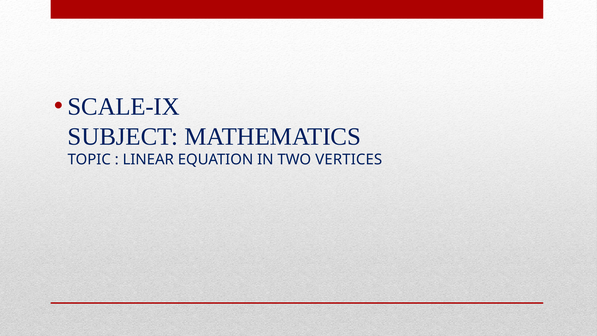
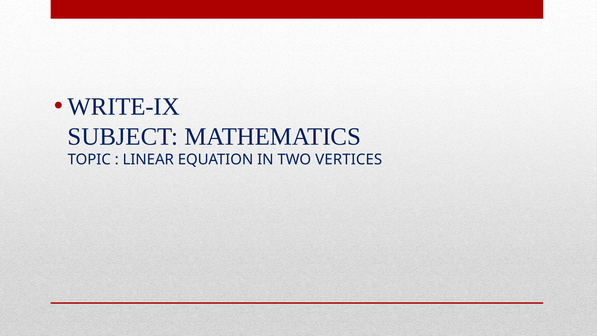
SCALE-IX: SCALE-IX -> WRITE-IX (124, 107)
